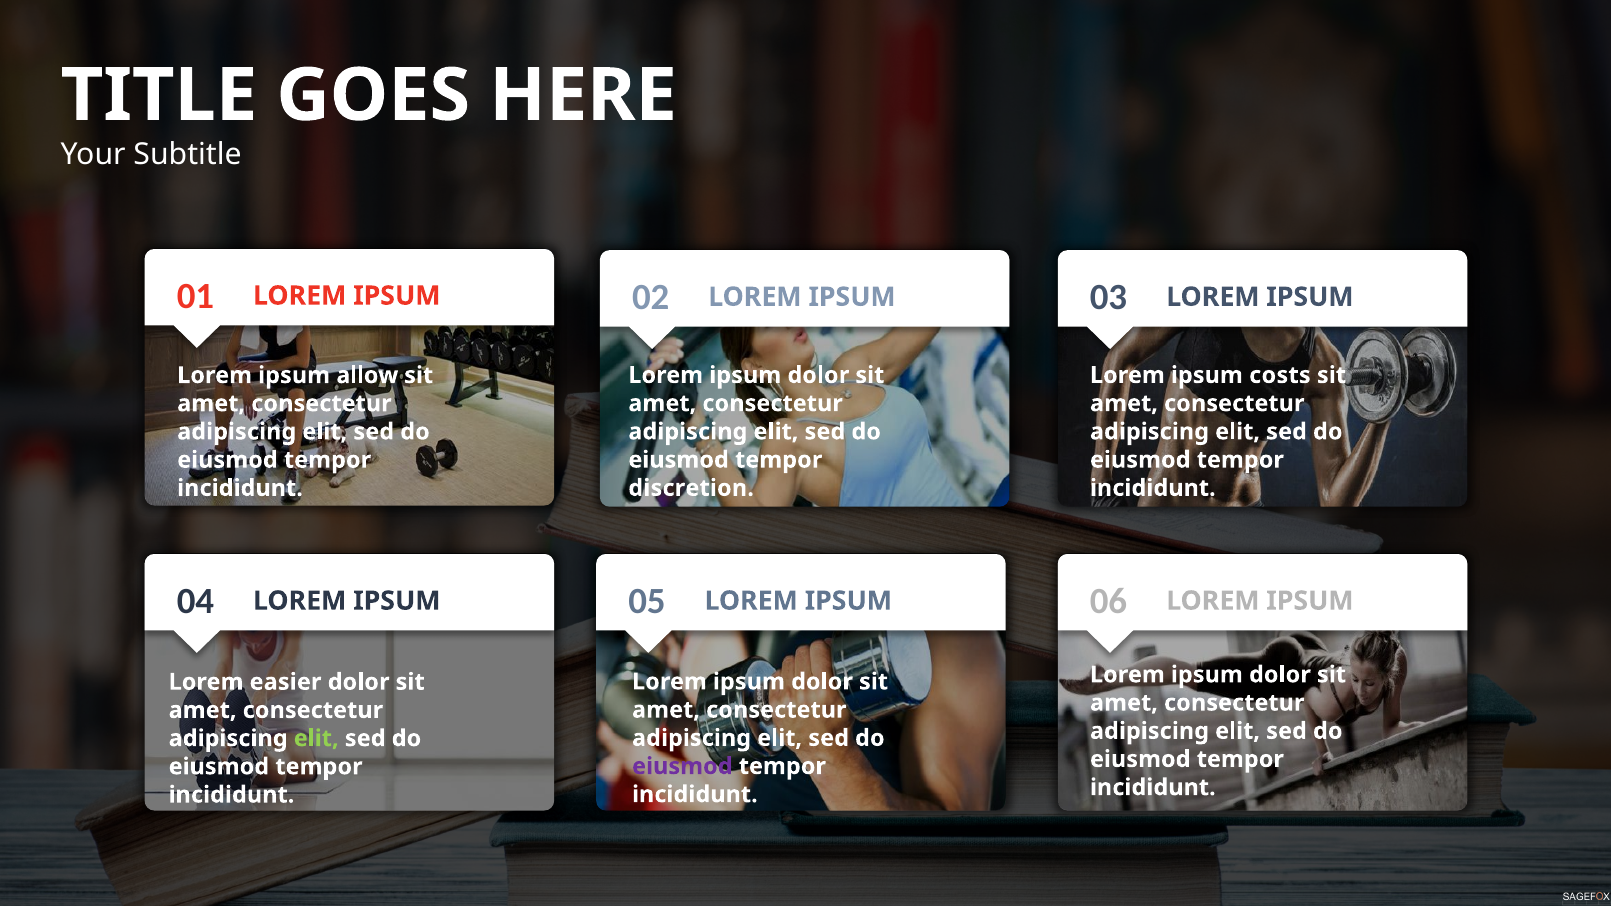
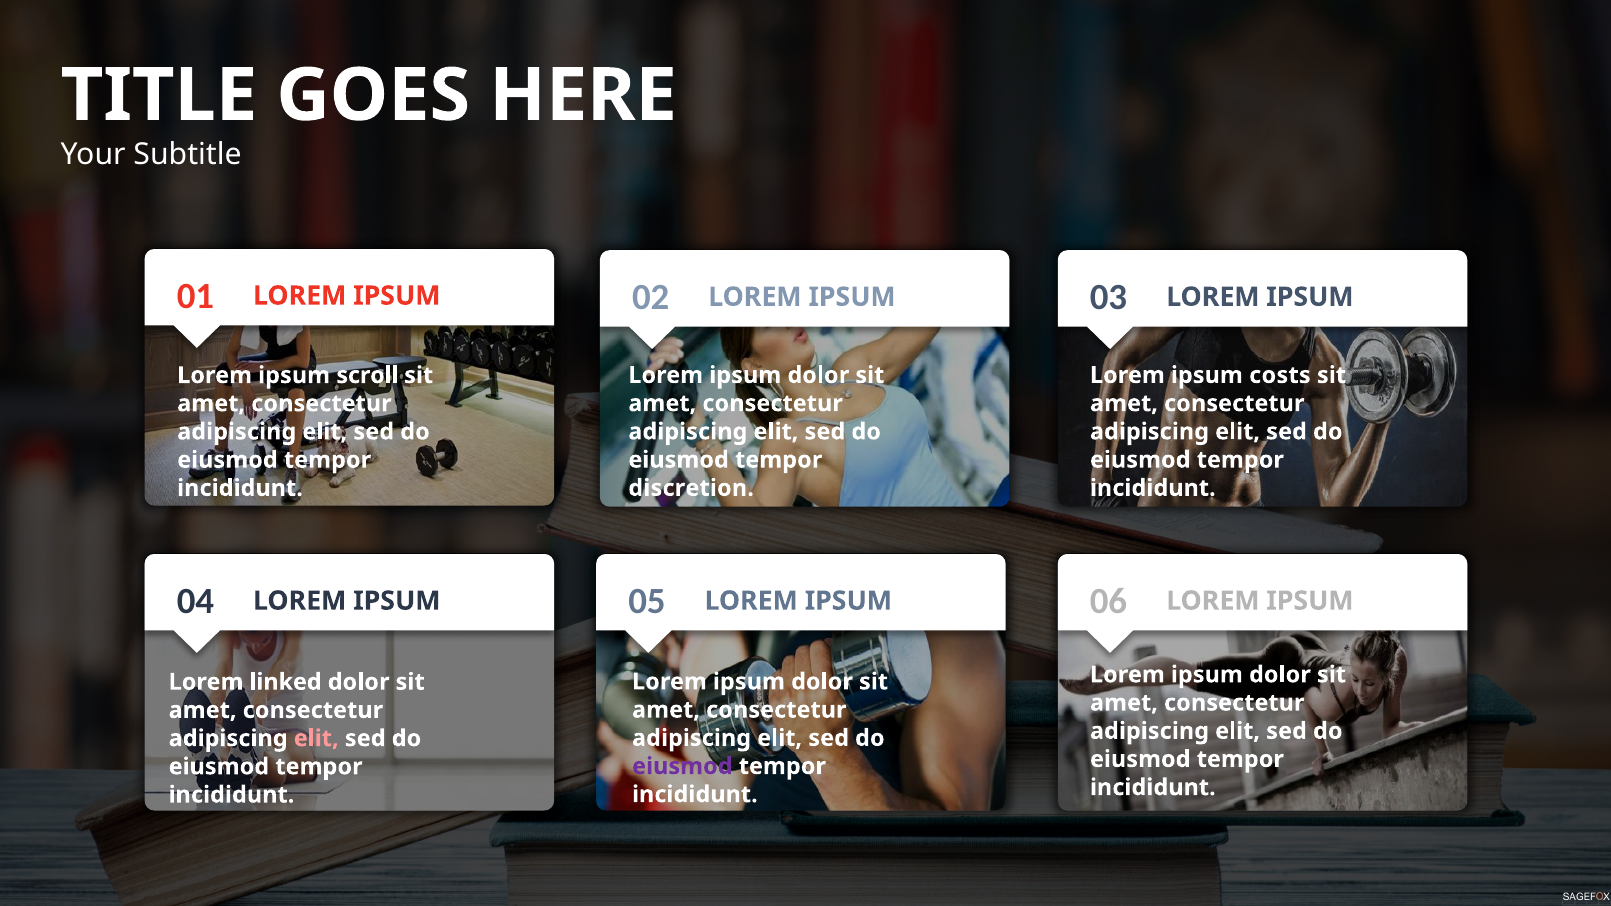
allow: allow -> scroll (367, 375)
easier: easier -> linked (286, 682)
elit colour: light green -> pink (316, 739)
